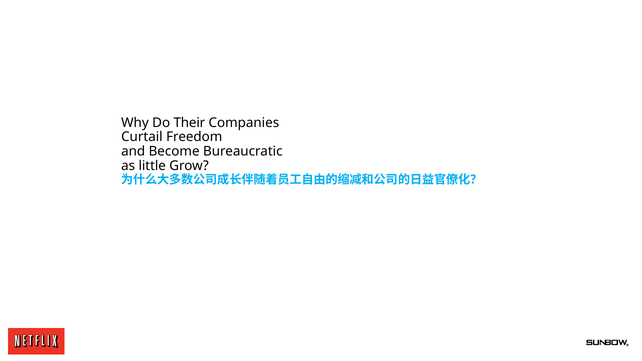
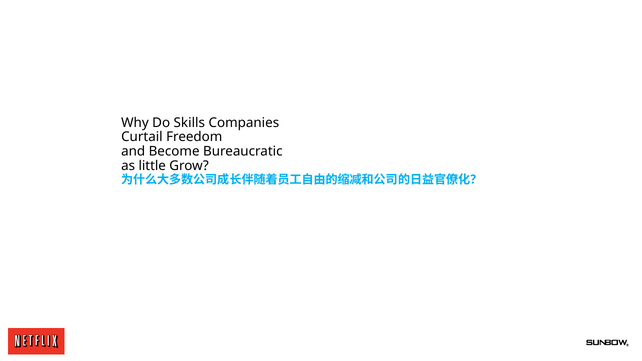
Their: Their -> Skills (189, 123)
